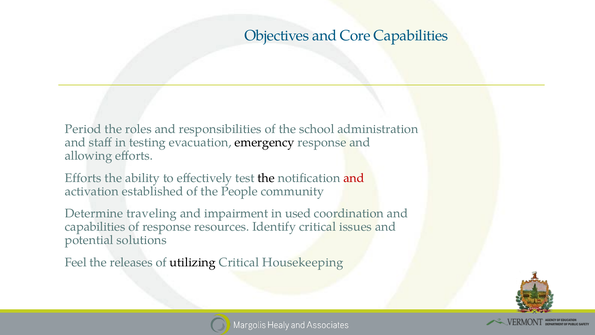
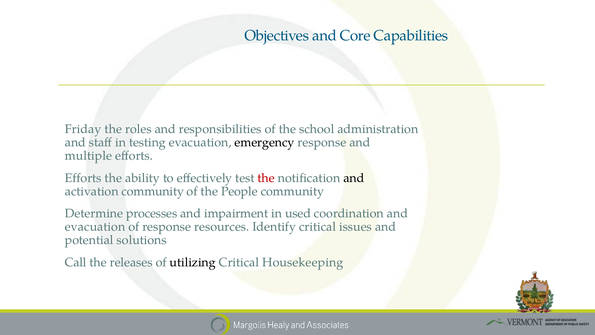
Period: Period -> Friday (83, 129)
allowing: allowing -> multiple (88, 156)
the colour: black -> red (266, 178)
and colour: red -> black (354, 178)
activation established: established -> community (153, 191)
traveling: traveling -> processes (152, 213)
capabilities: capabilities -> evacuation (95, 227)
Feel: Feel -> Call (76, 262)
